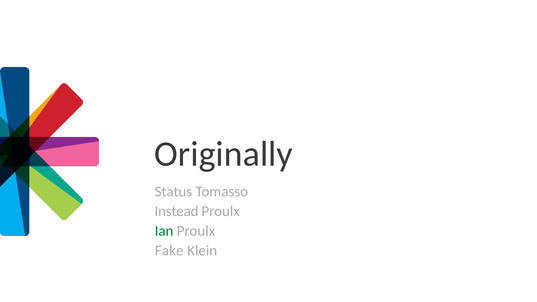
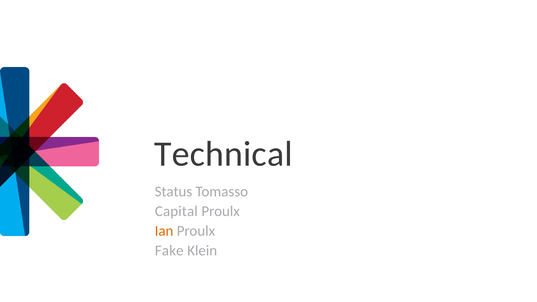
Originally: Originally -> Technical (223, 154)
Instead: Instead -> Capital (176, 211)
Ian colour: green -> orange (164, 231)
